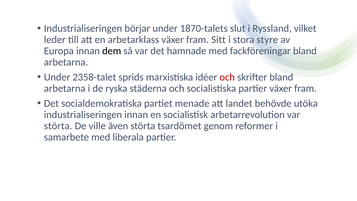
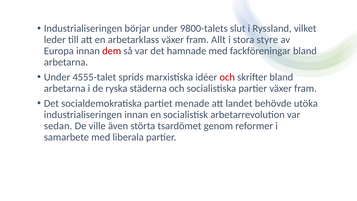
1870-talets: 1870-talets -> 9800-talets (204, 28)
Sitt: Sitt -> Allt (218, 40)
dem colour: black -> red (112, 51)
2358-talet: 2358-talet -> 4555-talet (94, 77)
störta: störta -> sedan (58, 126)
